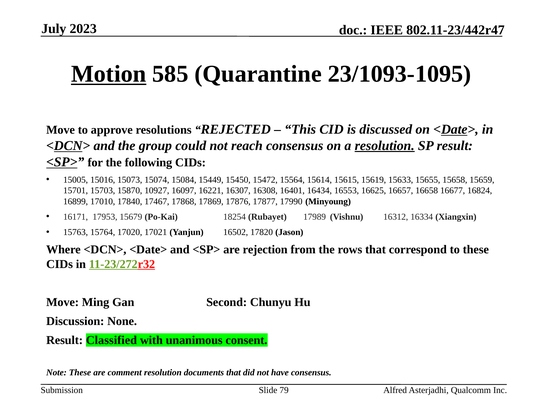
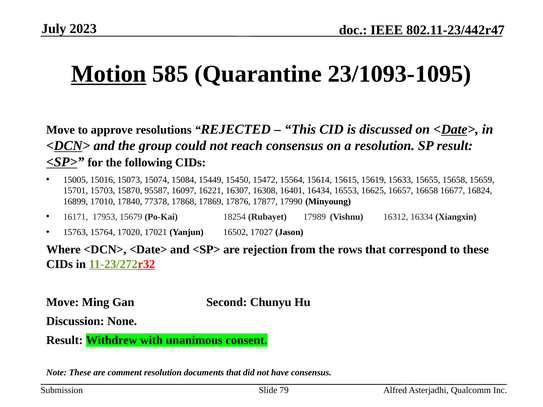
resolution underline: present -> none (385, 146)
10927: 10927 -> 95587 (157, 191)
17467: 17467 -> 77378 (157, 202)
17820: 17820 -> 17027 (262, 232)
Classified: Classified -> Withdrew (112, 340)
